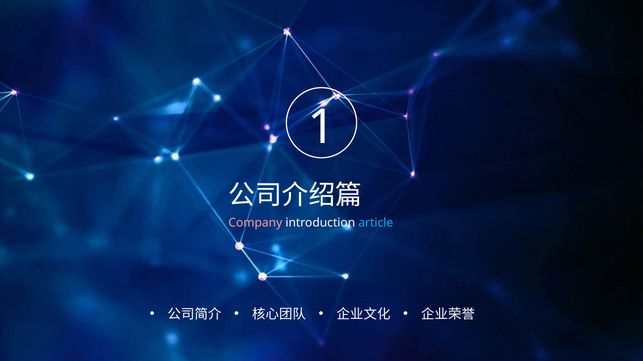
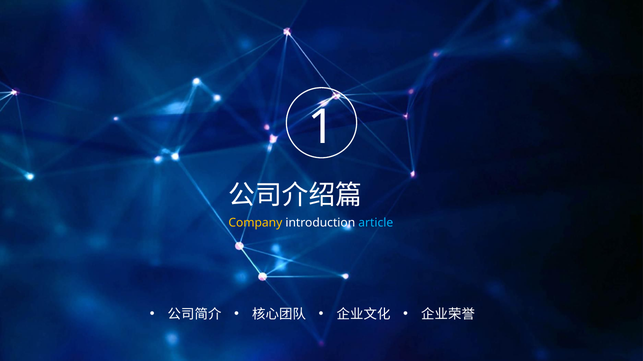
Company colour: pink -> yellow (255, 223)
